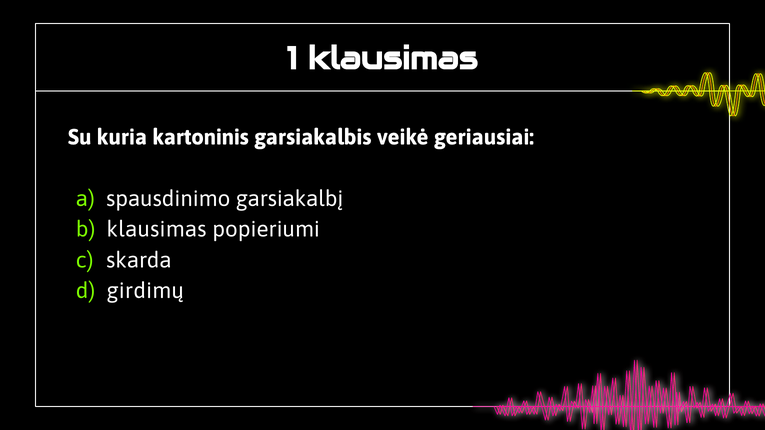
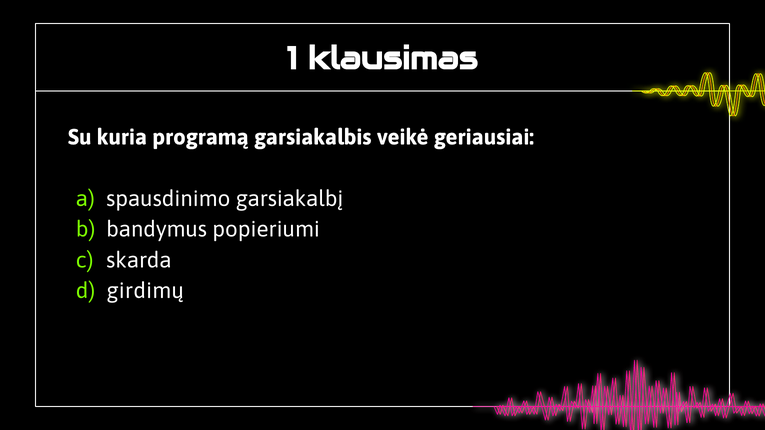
kartoninis: kartoninis -> programą (201, 137)
klausimas: klausimas -> bandymus (157, 230)
